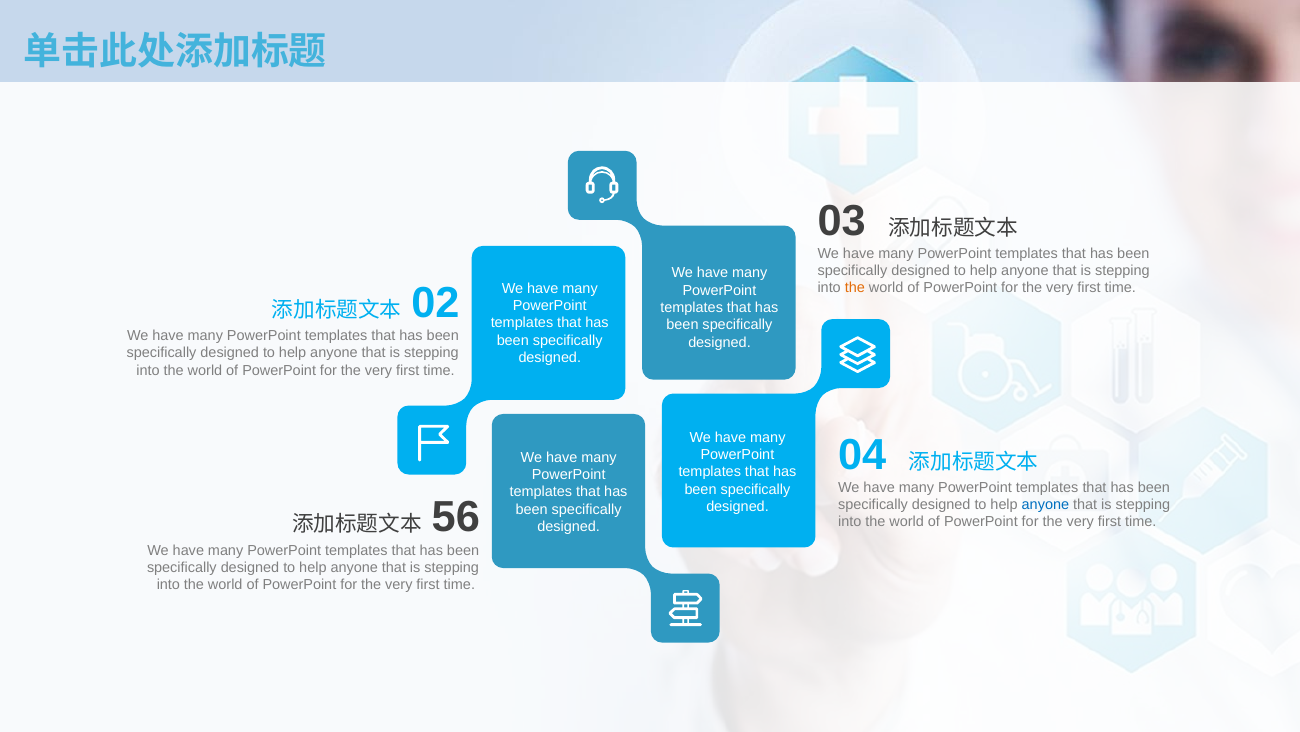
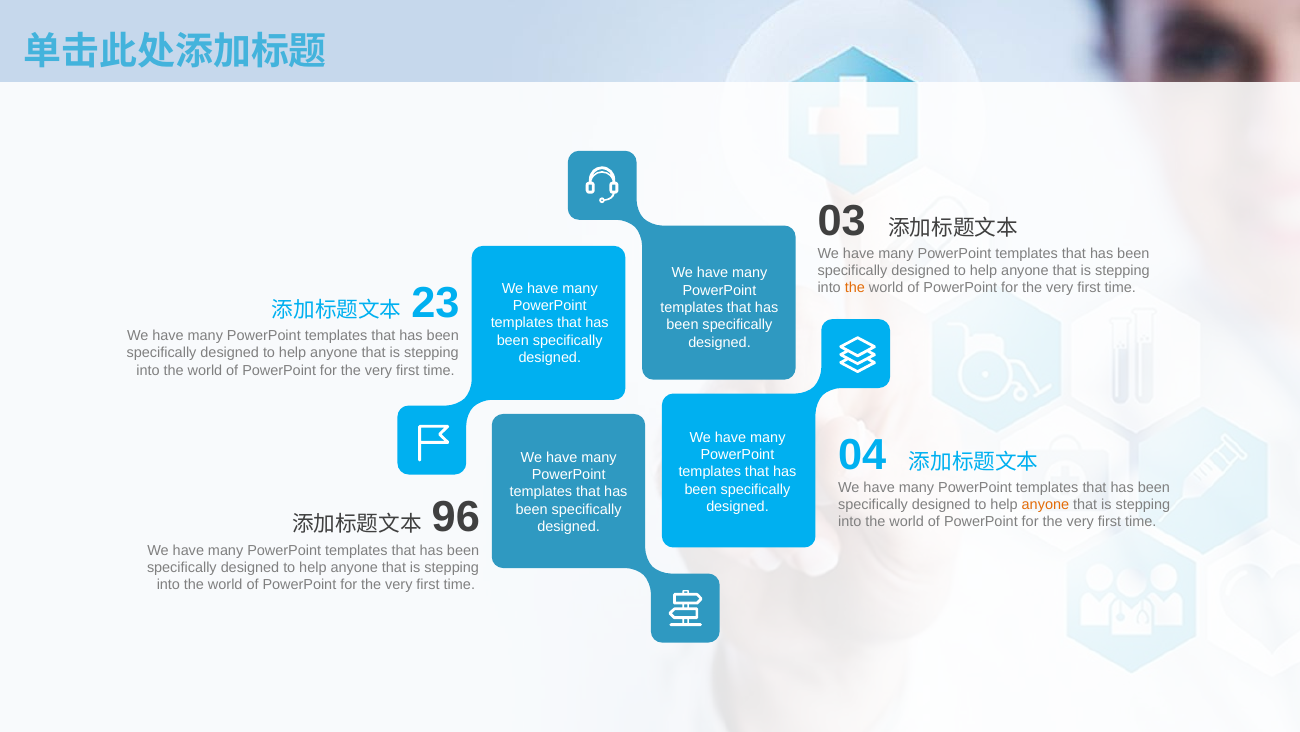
02: 02 -> 23 (435, 303)
anyone colour: blue -> orange (1045, 504)
56: 56 -> 96 (456, 517)
